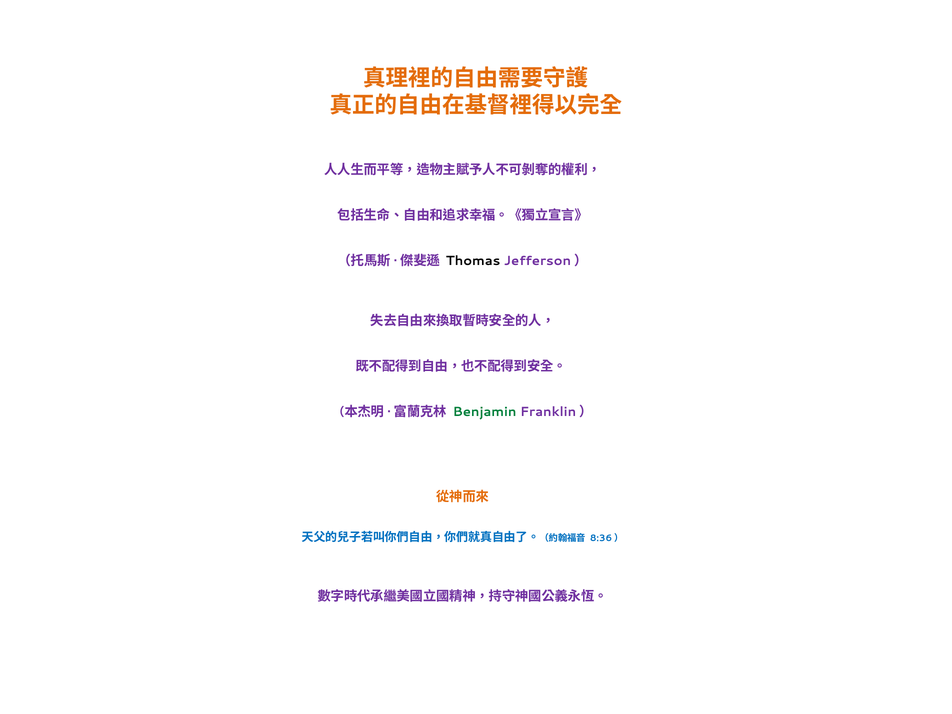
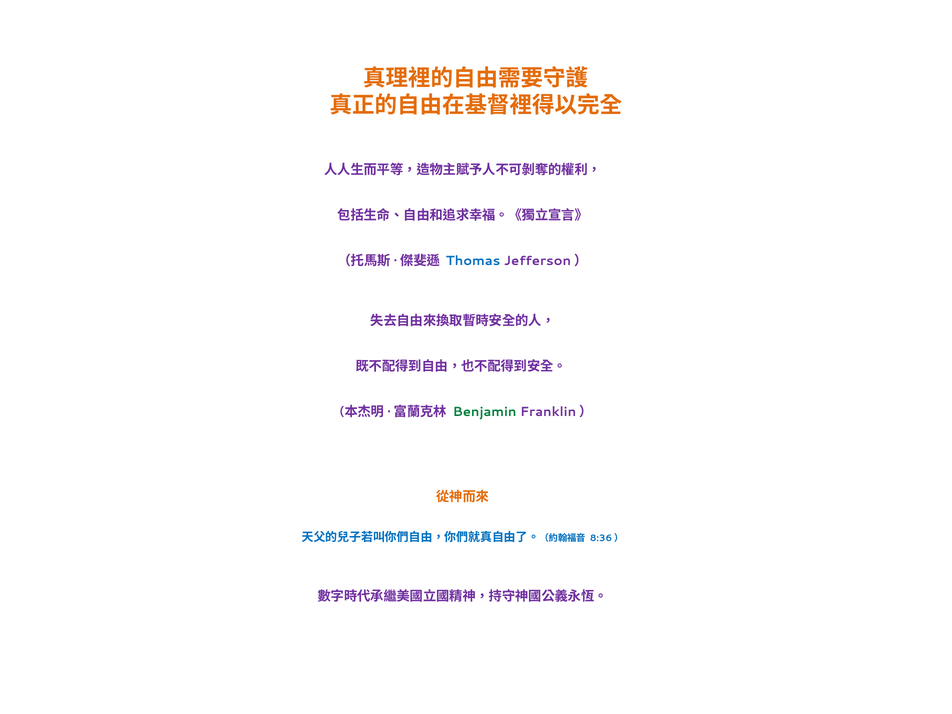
Thomas colour: black -> blue (473, 261)
